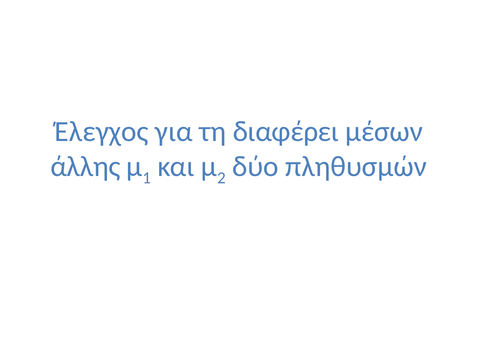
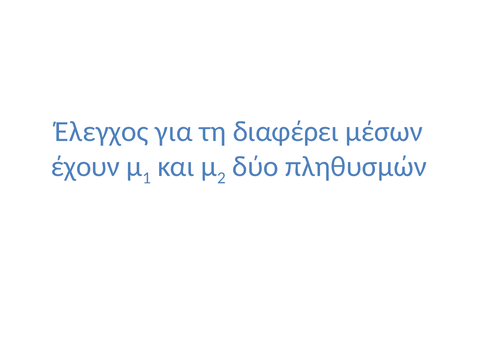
άλλης: άλλης -> έχουν (85, 167)
